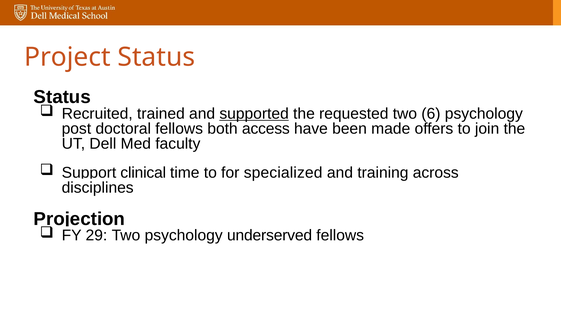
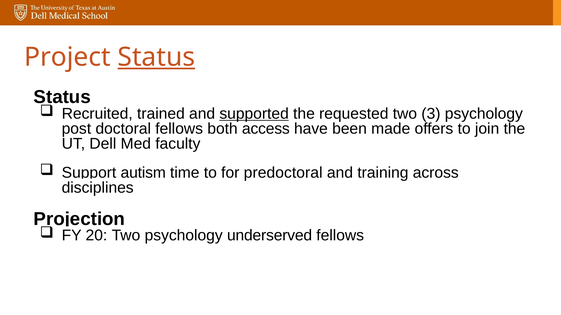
Status underline: none -> present (156, 57)
6: 6 -> 3 (431, 114)
clinical: clinical -> autism (143, 173)
specialized: specialized -> predoctoral (283, 173)
29: 29 -> 20 (96, 236)
